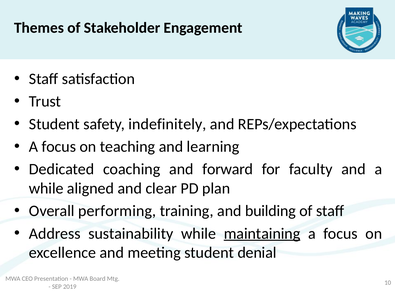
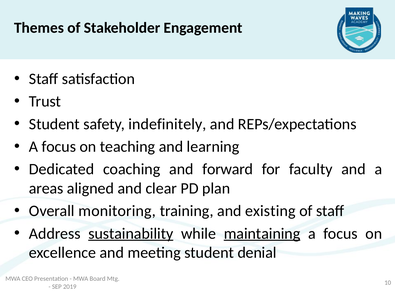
while: while -> areas (46, 188)
performing: performing -> monitoring (117, 211)
building: building -> existing (270, 211)
sustainability underline: none -> present (131, 234)
